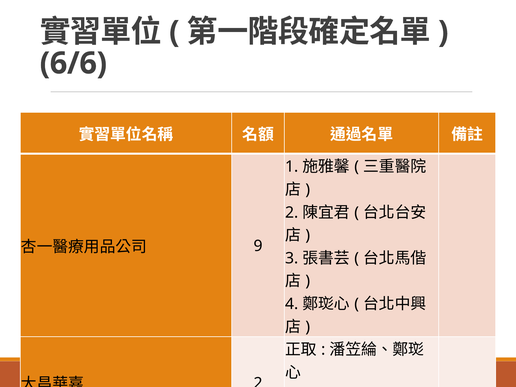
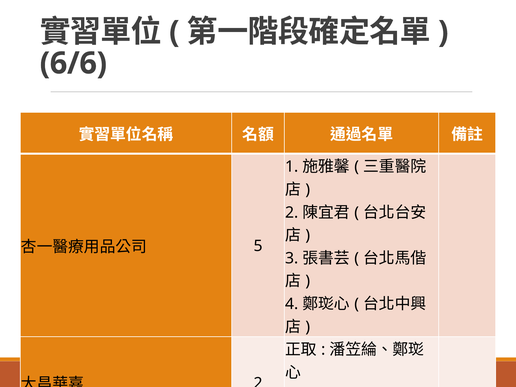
9: 9 -> 5 (258, 246)
